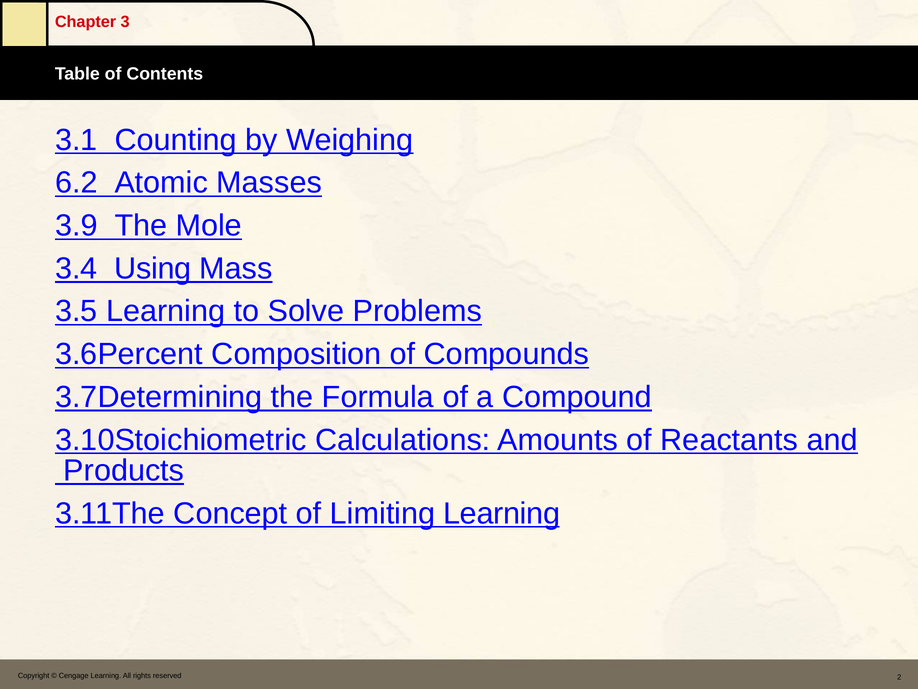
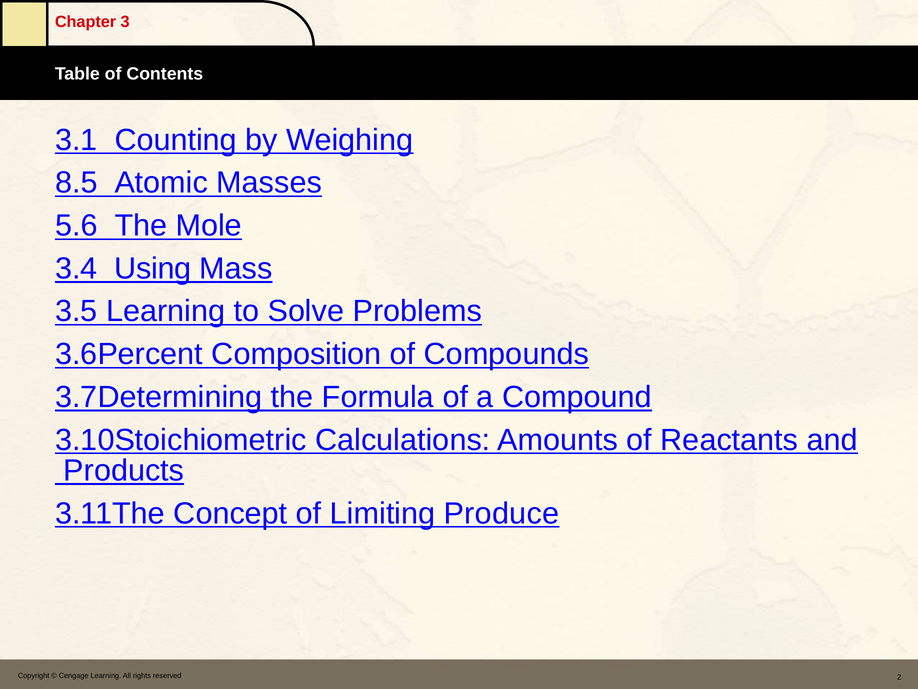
6.2: 6.2 -> 8.5 (76, 183)
3.9: 3.9 -> 5.6 (76, 226)
Limiting Learning: Learning -> Produce (501, 513)
